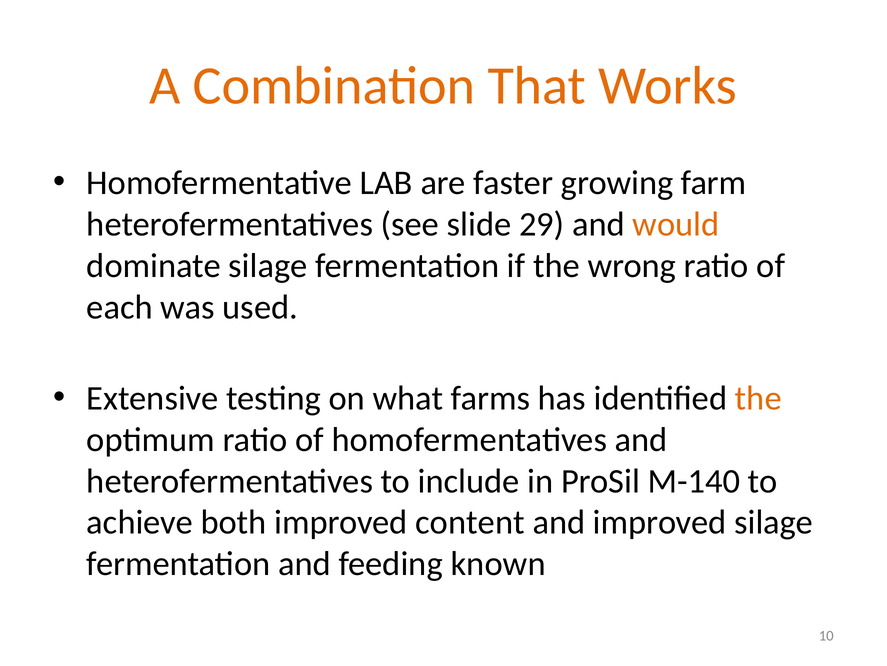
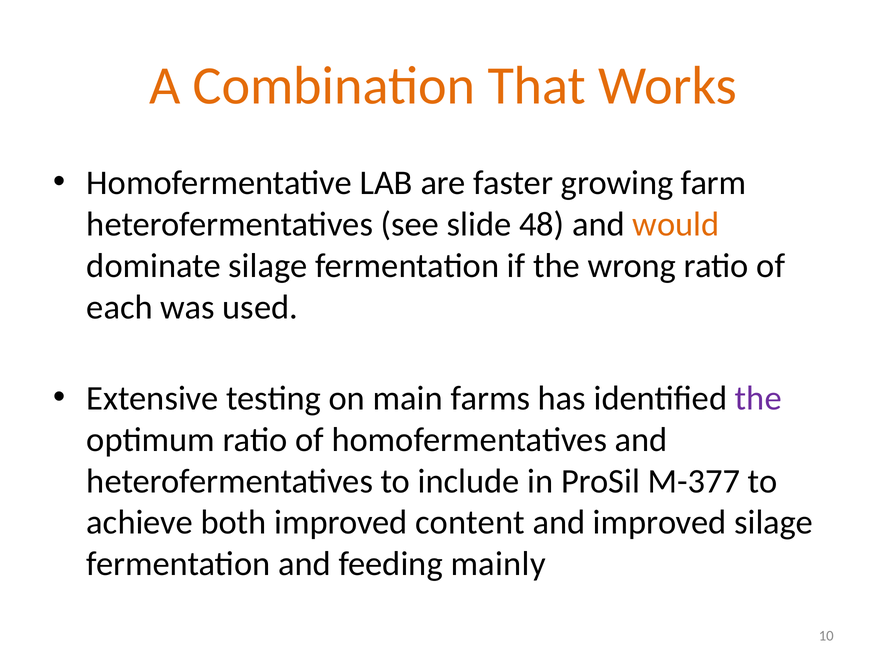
29: 29 -> 48 (542, 224)
what: what -> main (408, 398)
the colour: orange -> purple (758, 398)
M-140: M-140 -> M-377 (694, 481)
known: known -> mainly (498, 563)
